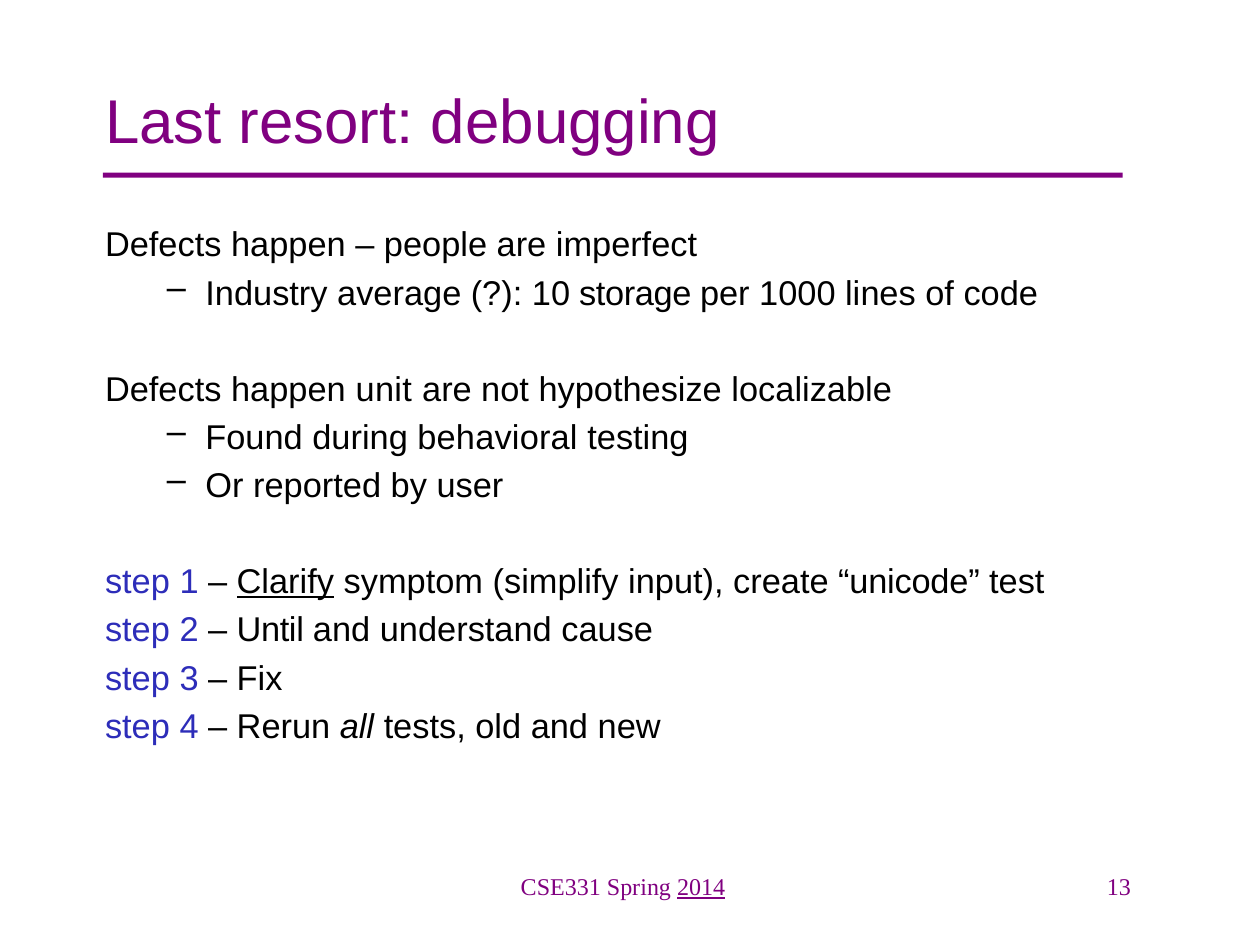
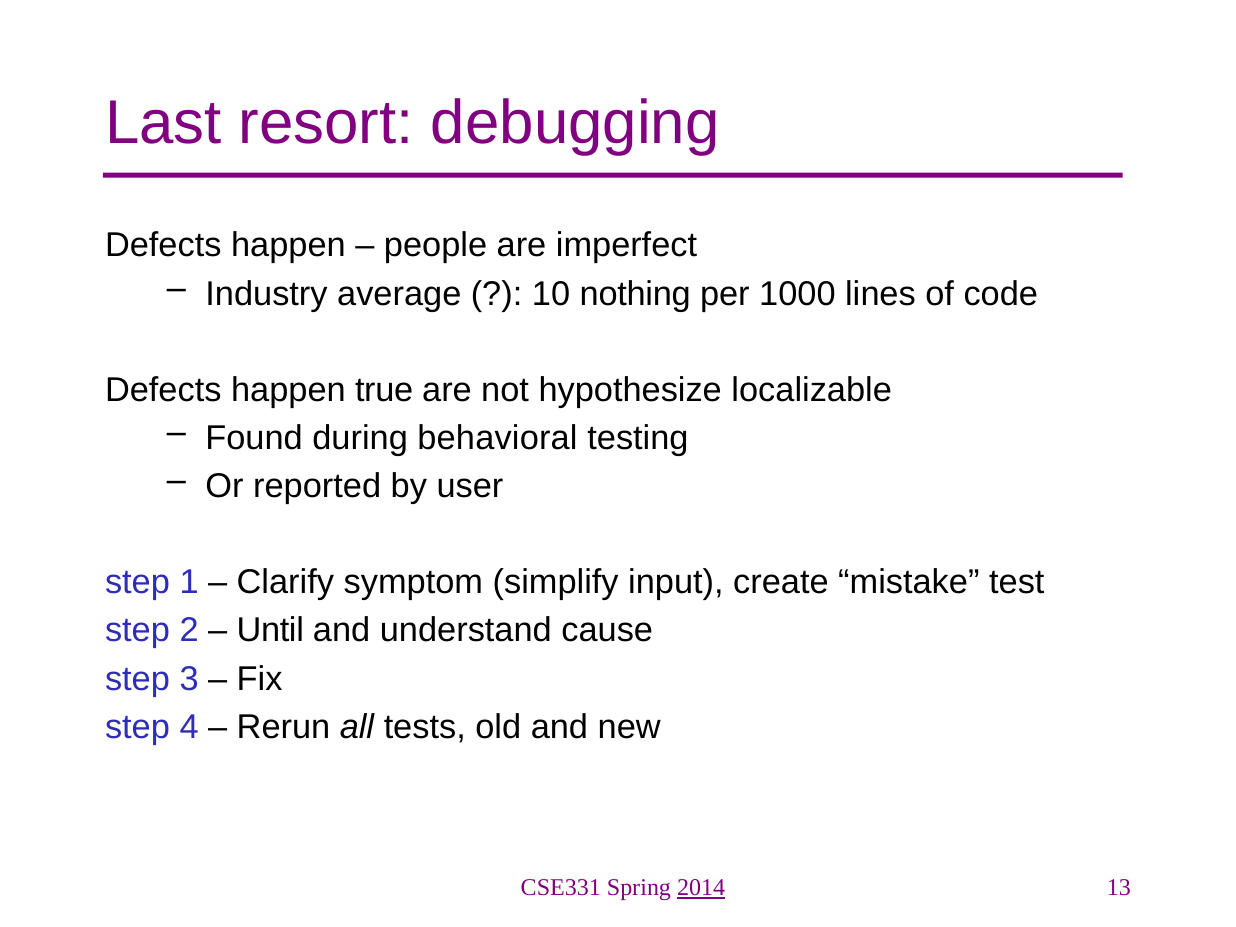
storage: storage -> nothing (635, 294)
unit: unit -> true (384, 390)
Clarify underline: present -> none (285, 582)
unicode: unicode -> mistake (909, 582)
